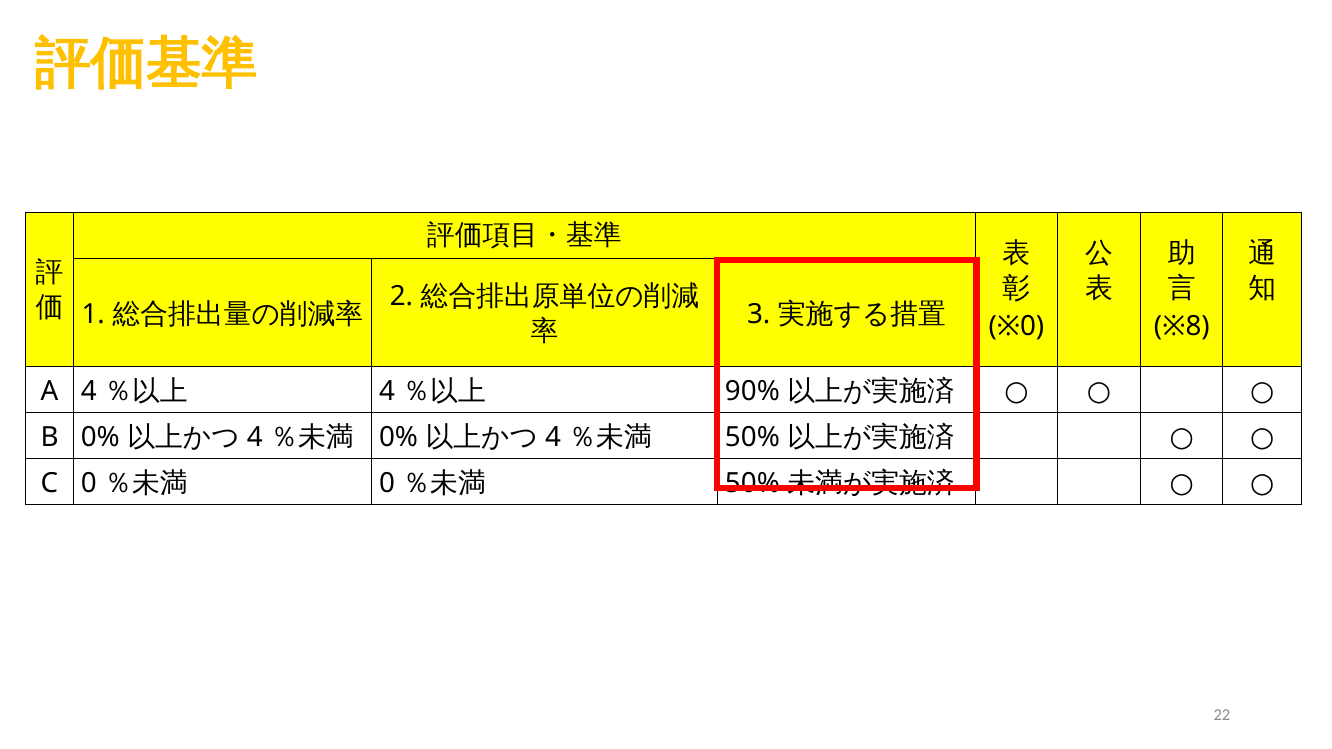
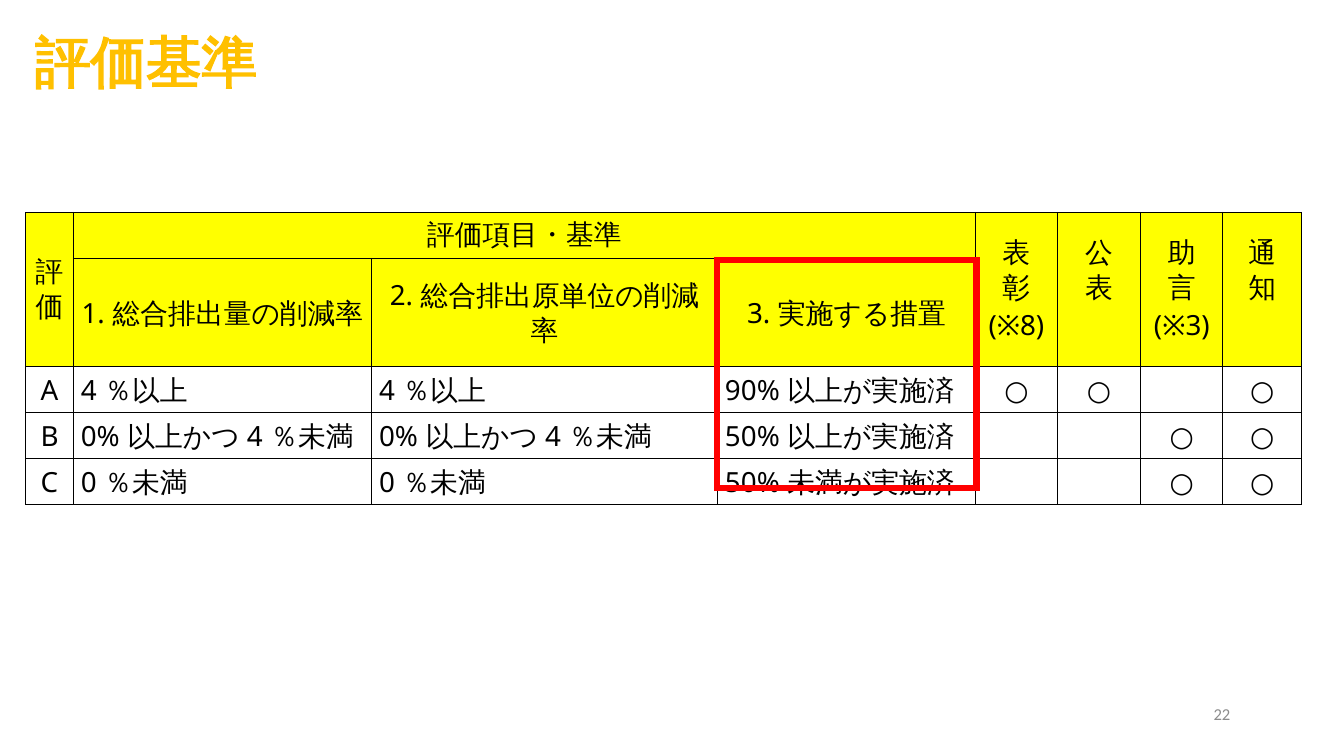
※0: ※0 -> ※8 (1016, 326)
※8: ※8 -> ※3 (1182, 326)
